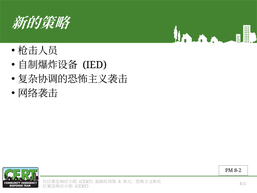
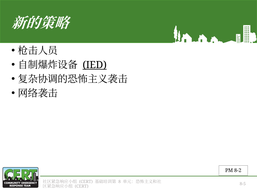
IED underline: none -> present (95, 65)
